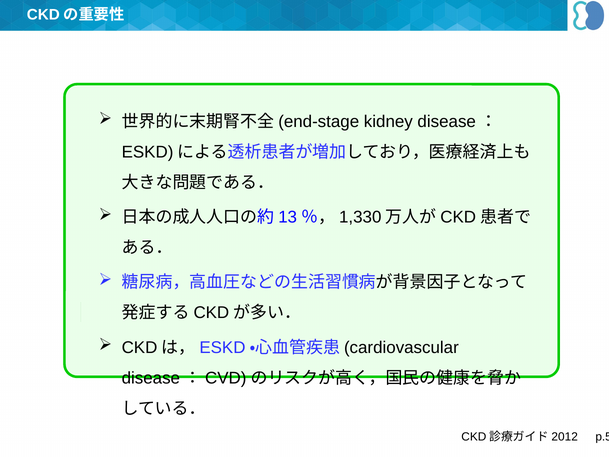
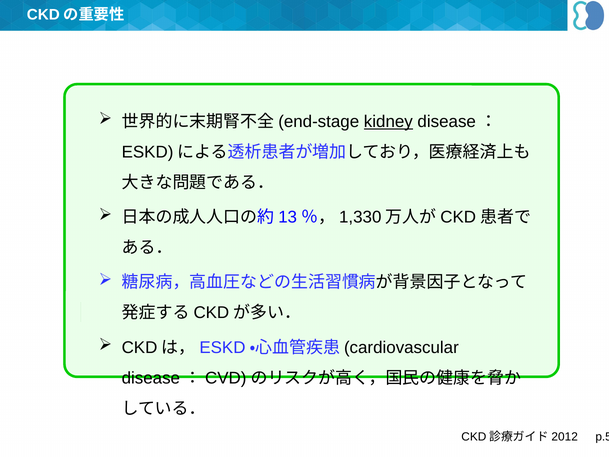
kidney underline: none -> present (388, 122)
